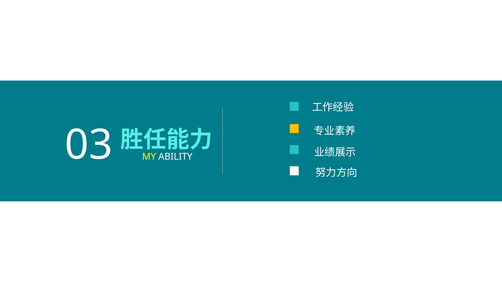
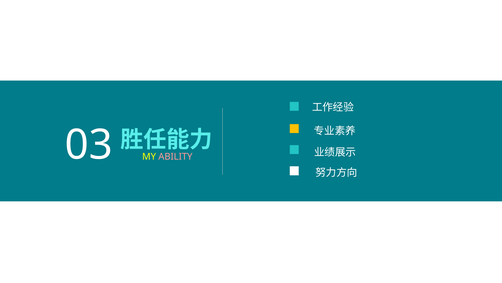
ABILITY colour: white -> pink (175, 157)
